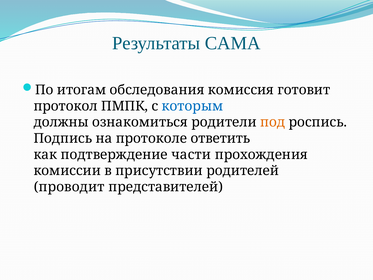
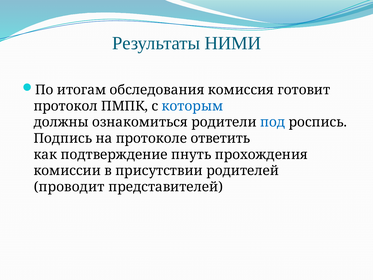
САМА: САМА -> НИМИ (233, 43)
под colour: orange -> blue (273, 122)
части: части -> пнуть (191, 154)
